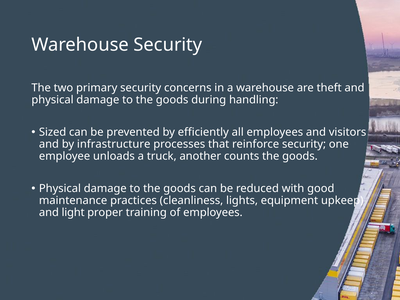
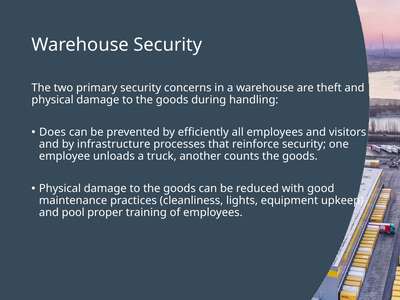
Sized: Sized -> Does (53, 132)
light: light -> pool (73, 212)
